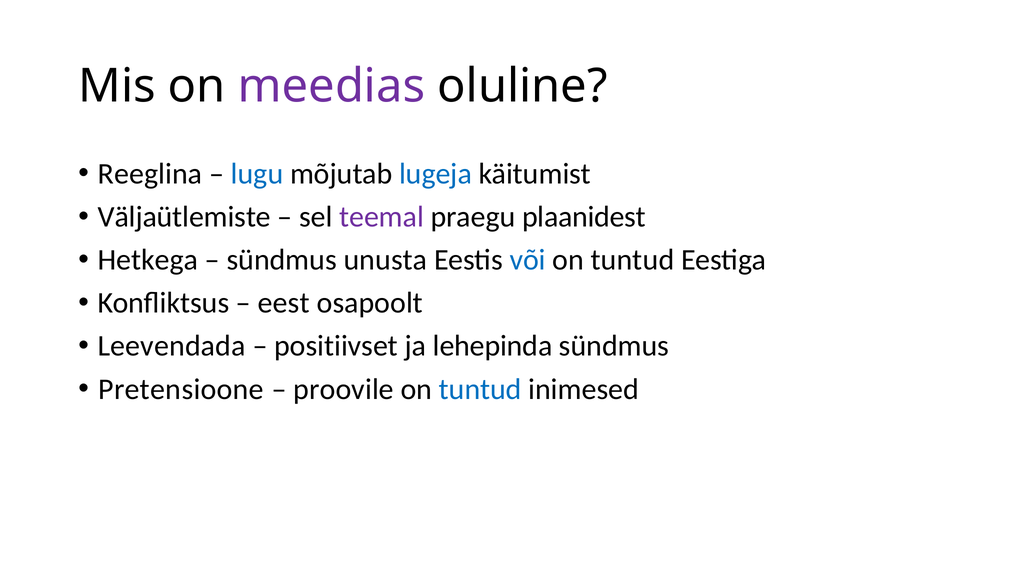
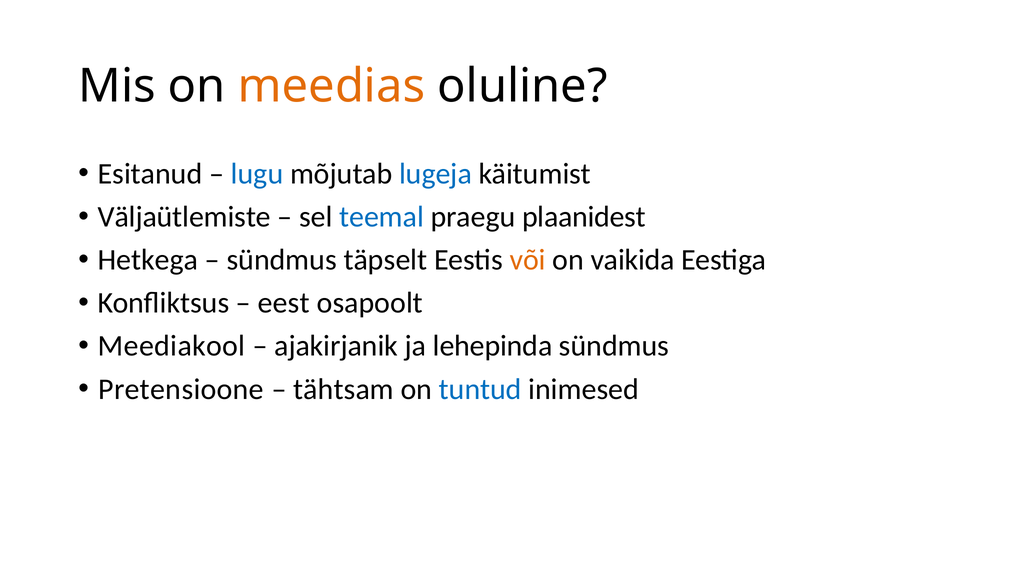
meedias colour: purple -> orange (332, 86)
Reeglina: Reeglina -> Esitanud (150, 174)
teemal colour: purple -> blue (382, 217)
unusta: unusta -> täpselt (385, 260)
või colour: blue -> orange (528, 260)
tuntud: tuntud -> vaikida (633, 260)
Leevendada: Leevendada -> Meediakool (172, 346)
positiivset: positiivset -> ajakirjanik (336, 346)
proovile: proovile -> tähtsam (344, 389)
